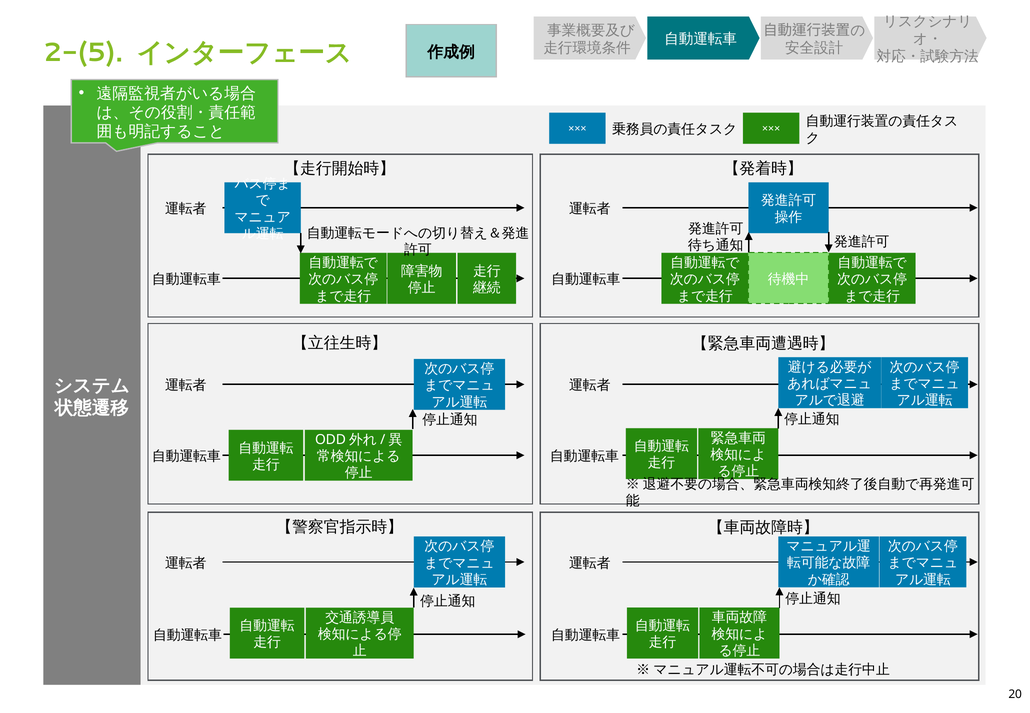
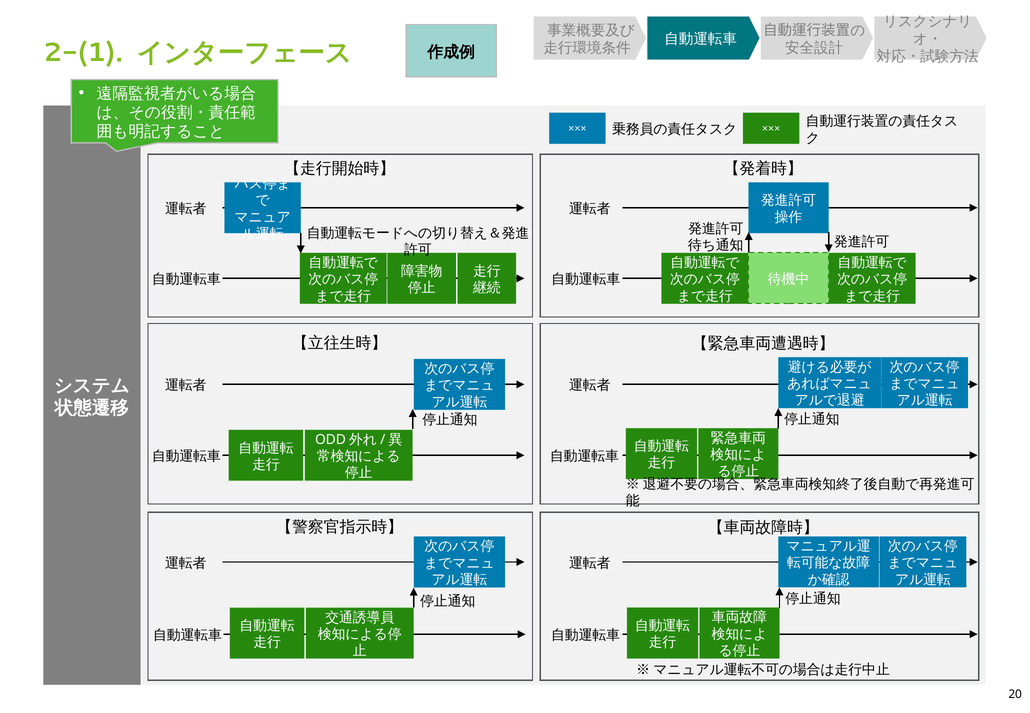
2-(5: 2-(5 -> 2-(1 (83, 53)
